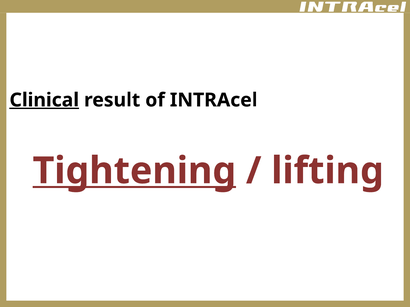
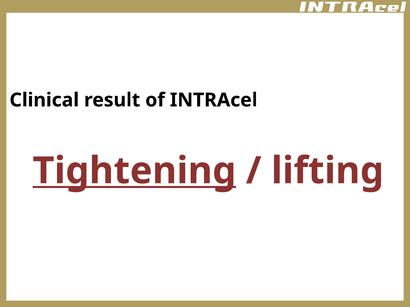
Clinical underline: present -> none (44, 100)
